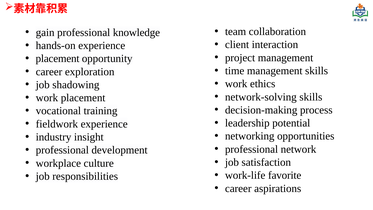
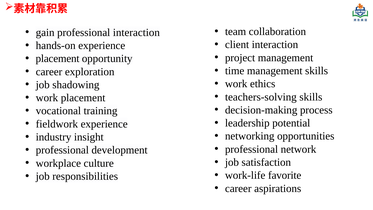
professional knowledge: knowledge -> interaction (136, 32)
network-solving: network-solving -> teachers-solving (261, 97)
